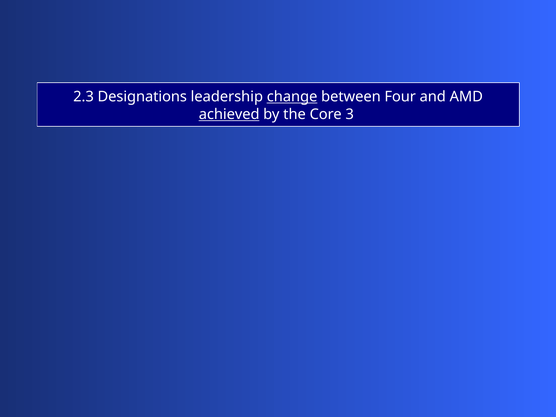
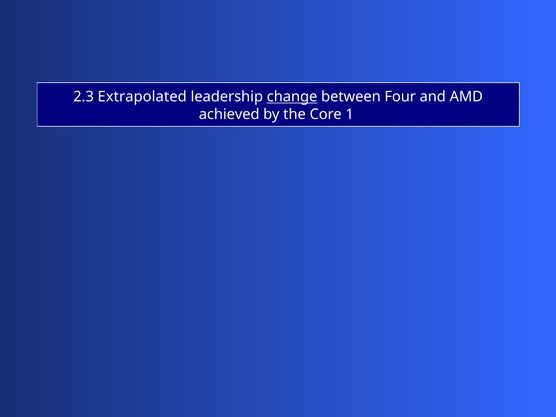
Designations: Designations -> Extrapolated (142, 97)
achieved underline: present -> none (229, 114)
3: 3 -> 1 (350, 114)
